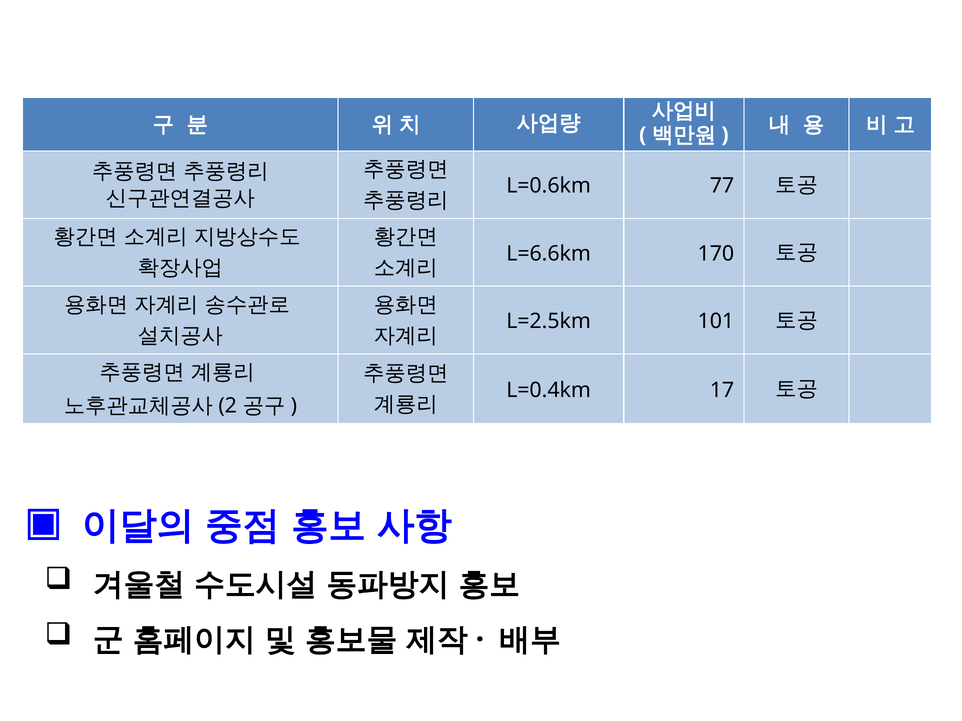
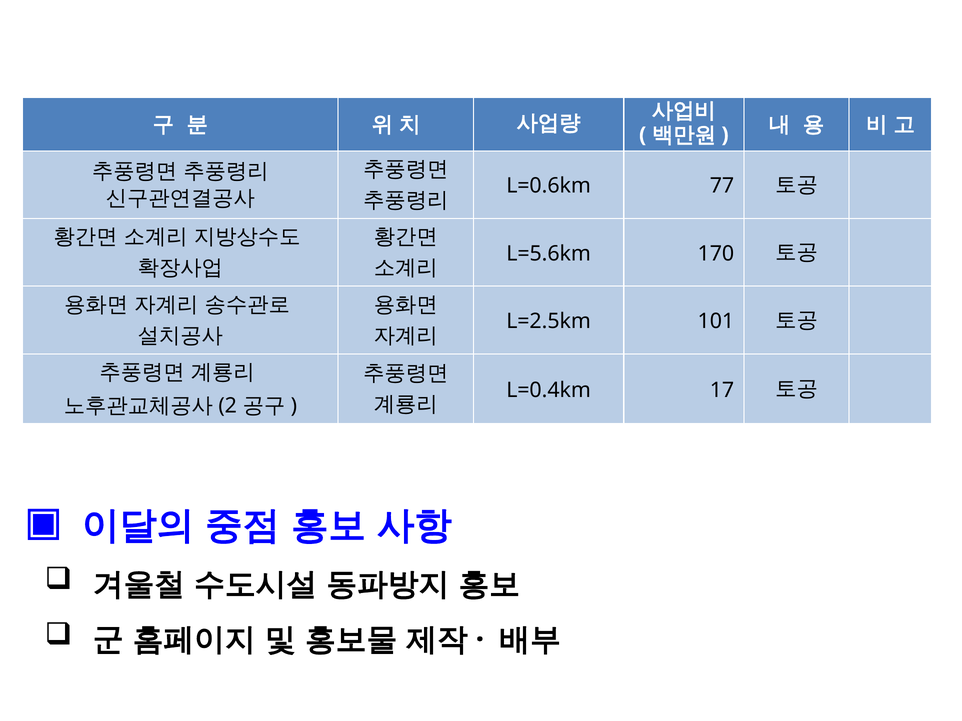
L=6.6km: L=6.6km -> L=5.6km (549, 254)
